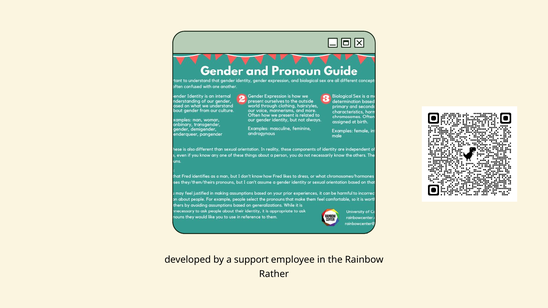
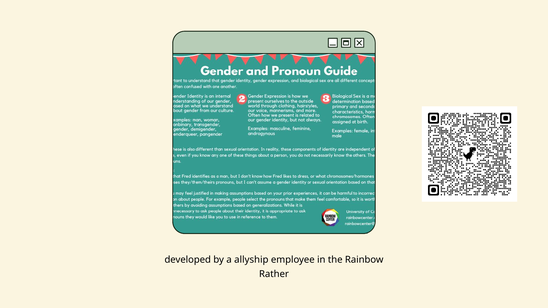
support: support -> allyship (251, 260)
